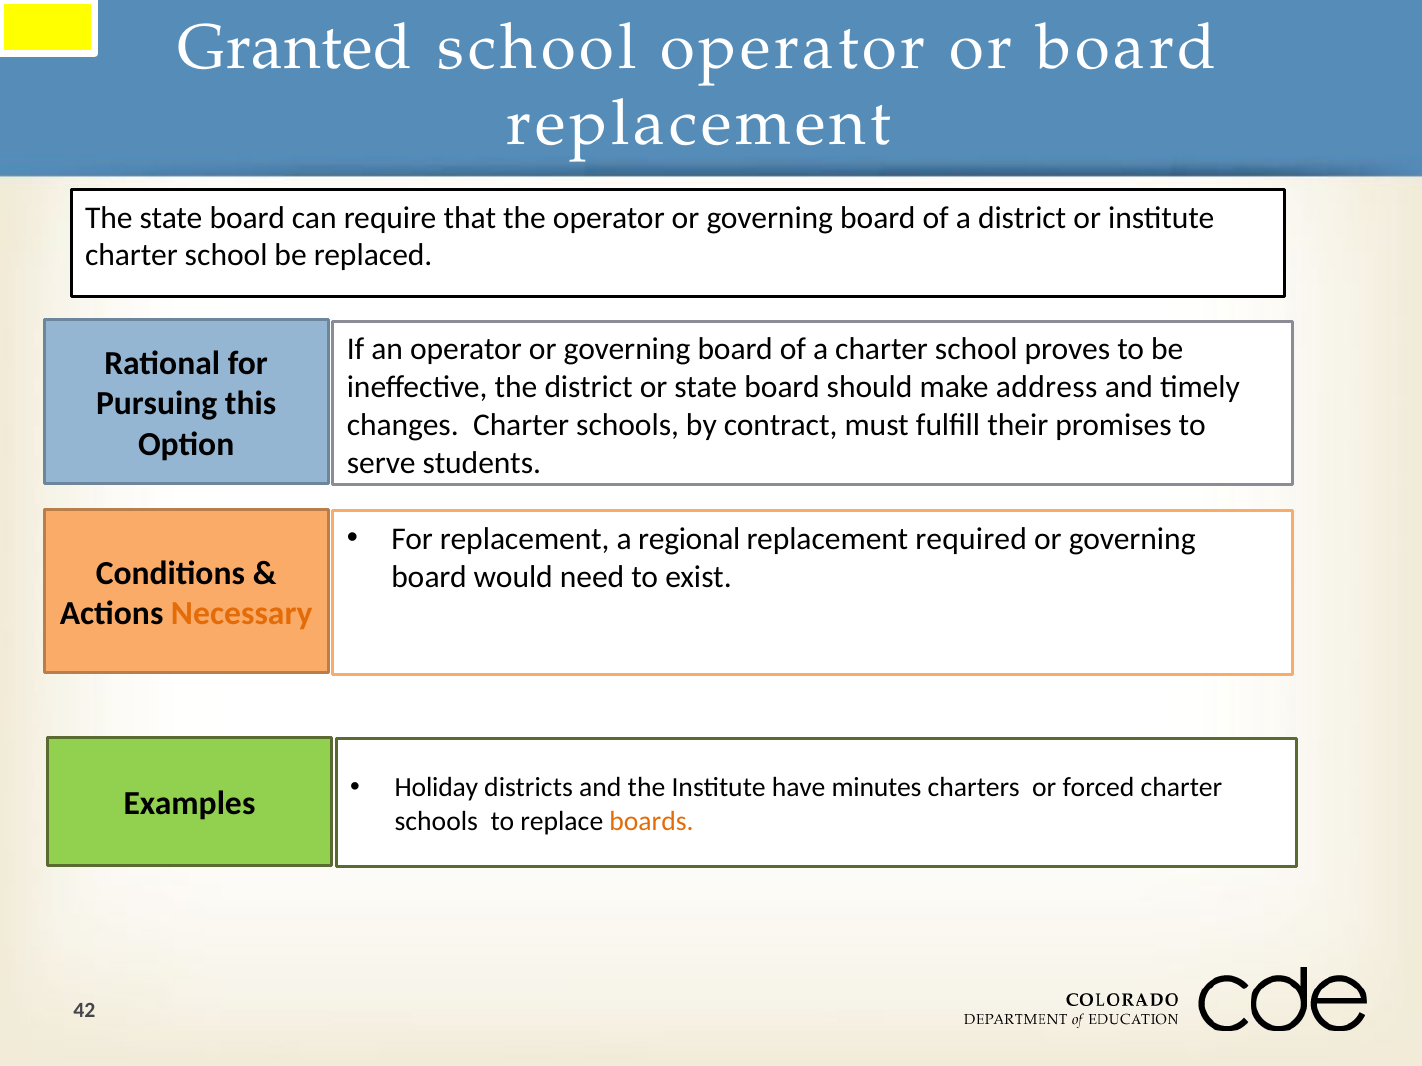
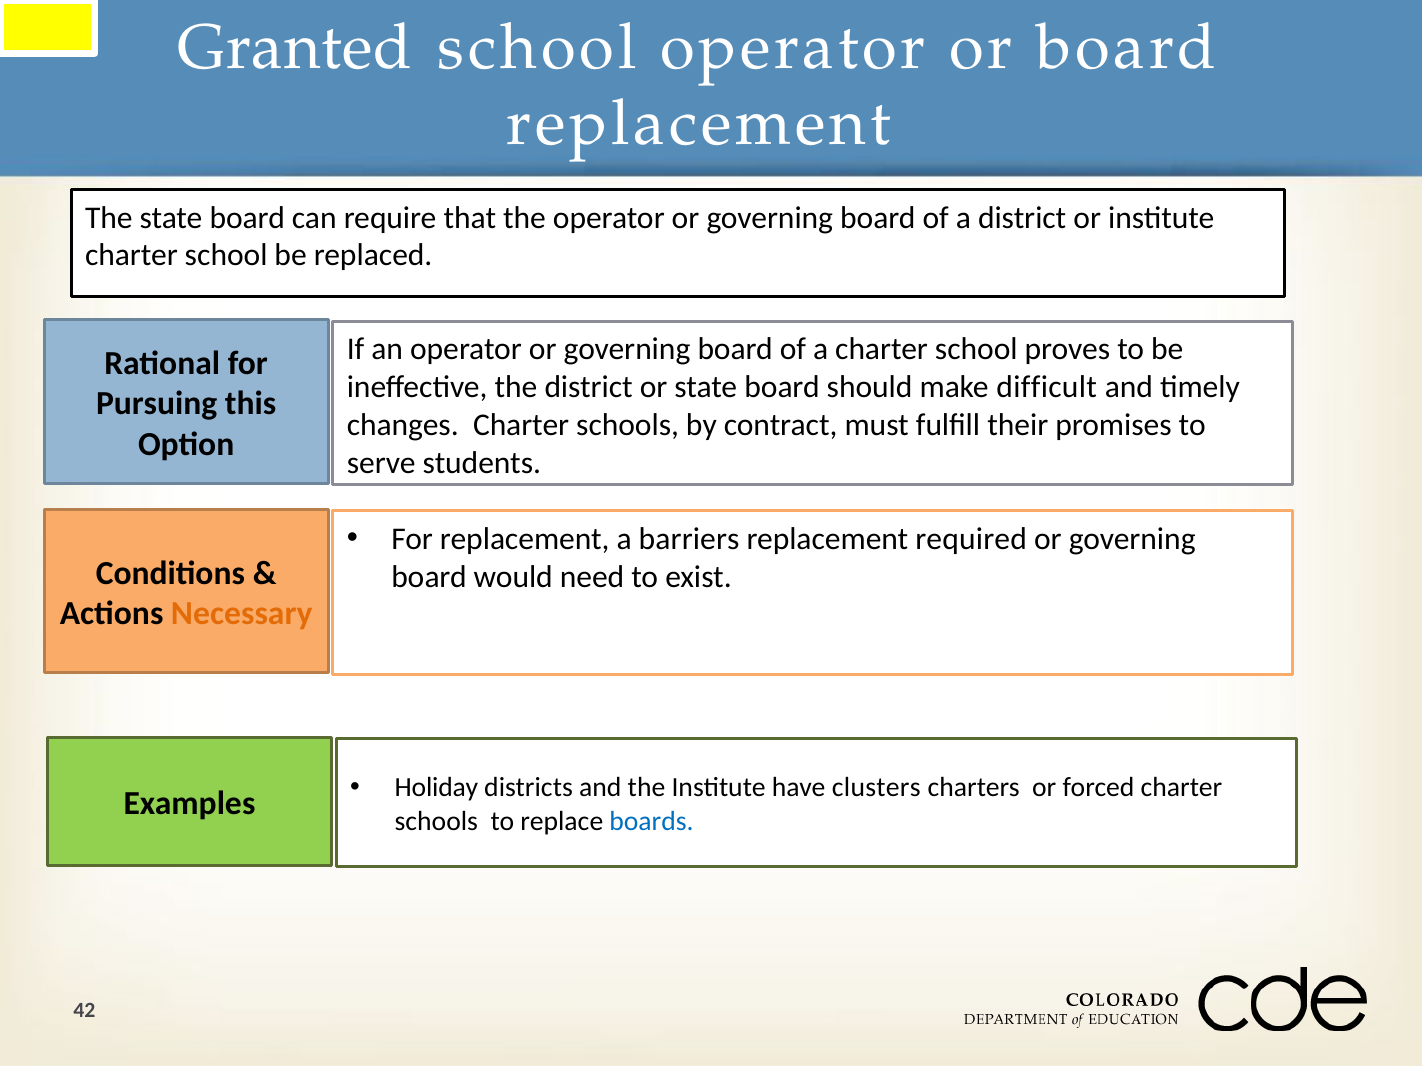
address: address -> difficult (1047, 387)
regional: regional -> barriers (689, 539)
minutes: minutes -> clusters (876, 788)
boards colour: orange -> blue (652, 821)
